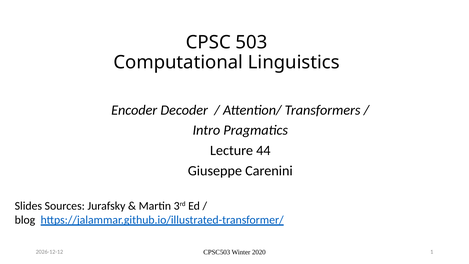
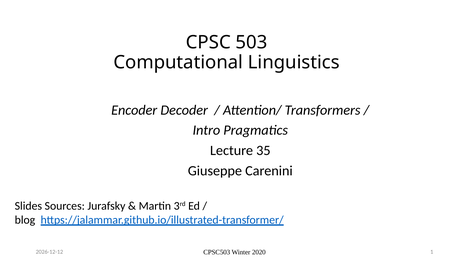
44: 44 -> 35 (263, 150)
